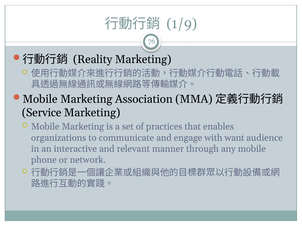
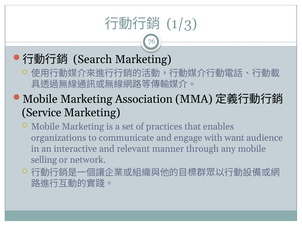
1/9: 1/9 -> 1/3 (182, 24)
Reality: Reality -> Search (93, 60)
phone: phone -> selling (44, 160)
